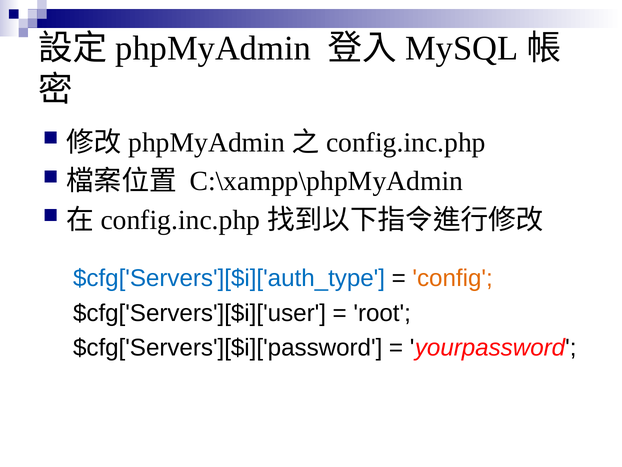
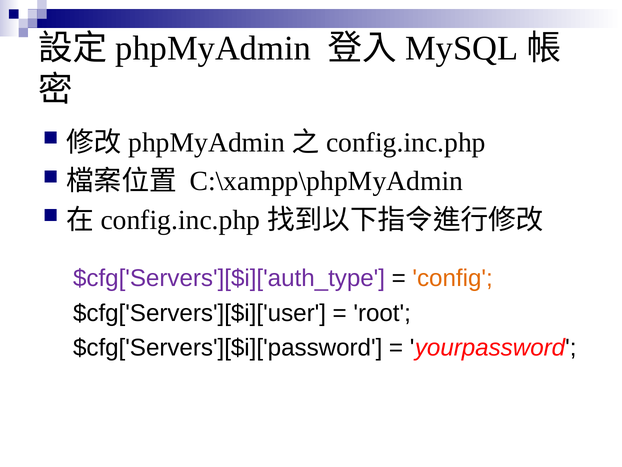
$cfg['Servers'][$i]['auth_type colour: blue -> purple (229, 278)
